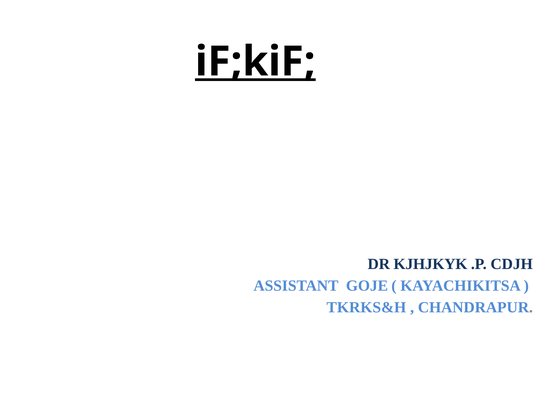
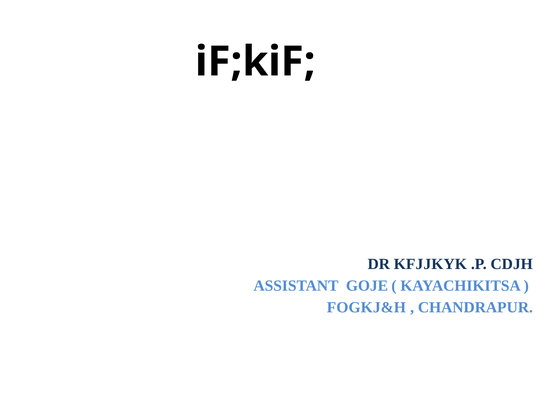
iF;kiF underline: present -> none (255, 62)
KJHJKYK: KJHJKYK -> KFJJKYK (430, 264)
TKRKS&H: TKRKS&H -> FOGKJ&H (366, 307)
